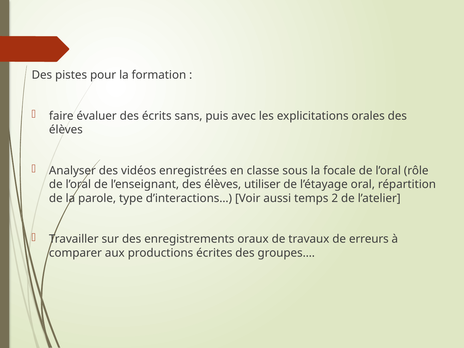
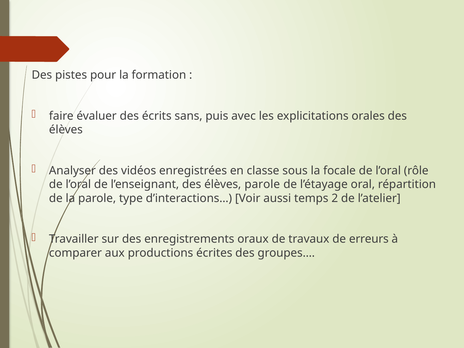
élèves utiliser: utiliser -> parole (262, 184)
